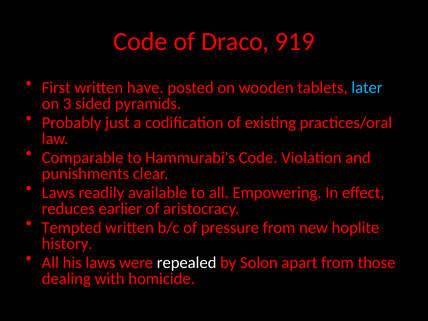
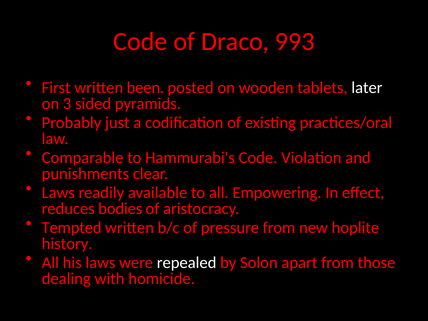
919: 919 -> 993 (295, 41)
have: have -> been (145, 88)
later colour: light blue -> white (367, 88)
earlier: earlier -> bodies (120, 209)
